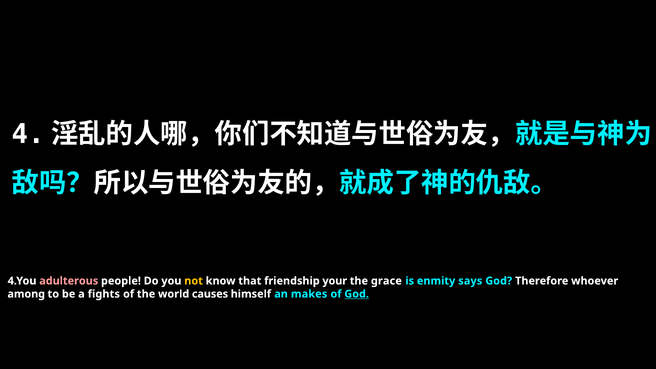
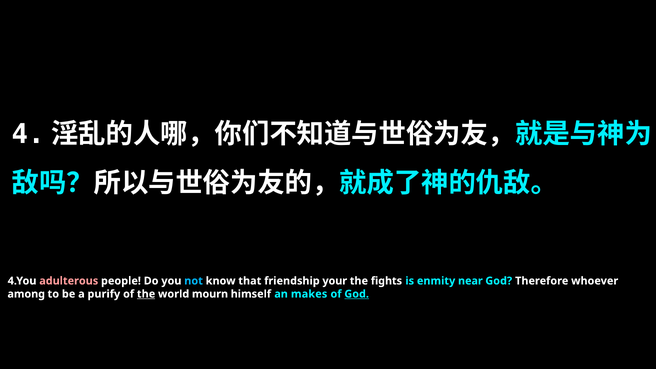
not colour: yellow -> light blue (194, 281)
grace: grace -> fights (386, 281)
says: says -> near (470, 281)
fights: fights -> purify (104, 294)
the underline: none -> present (146, 294)
causes: causes -> mourn (210, 294)
